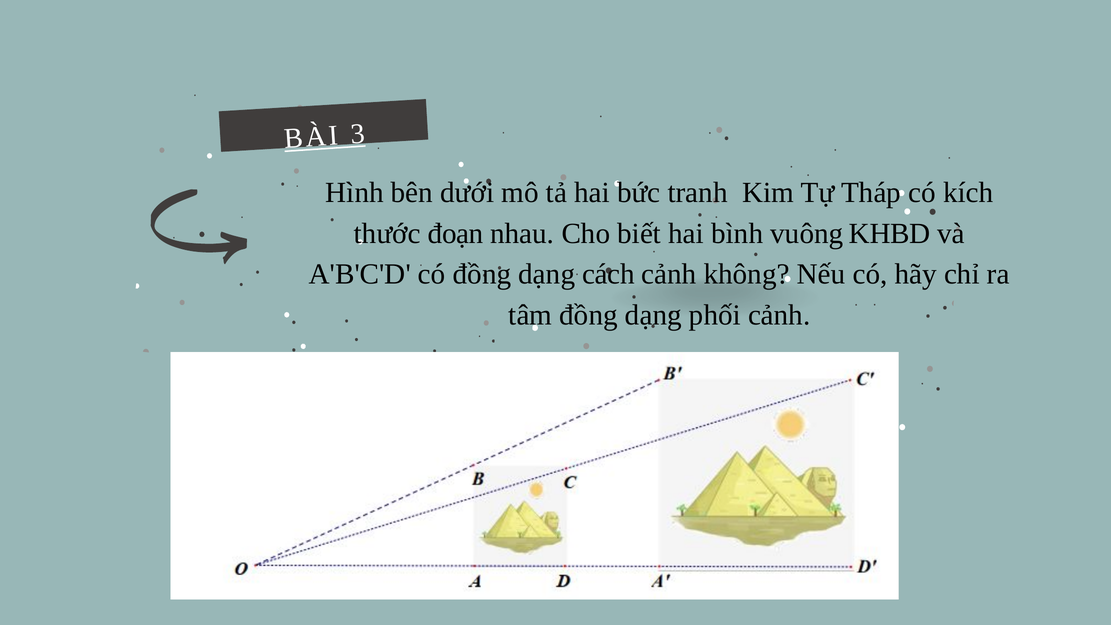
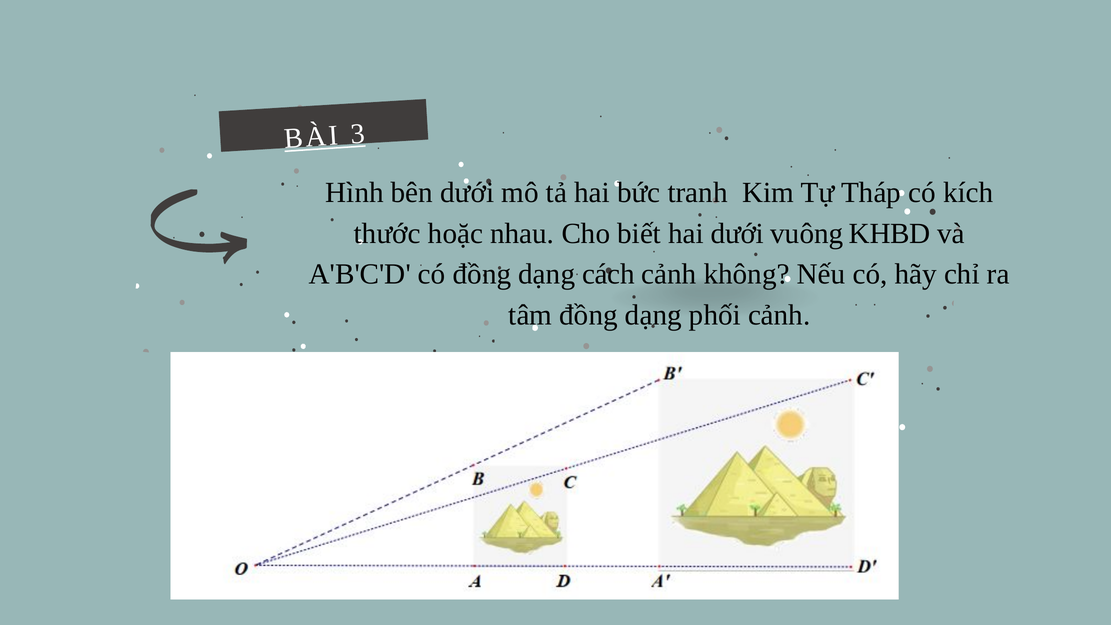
đoạn: đoạn -> hoặc (455, 233)
hai bình: bình -> dưới (737, 233)
